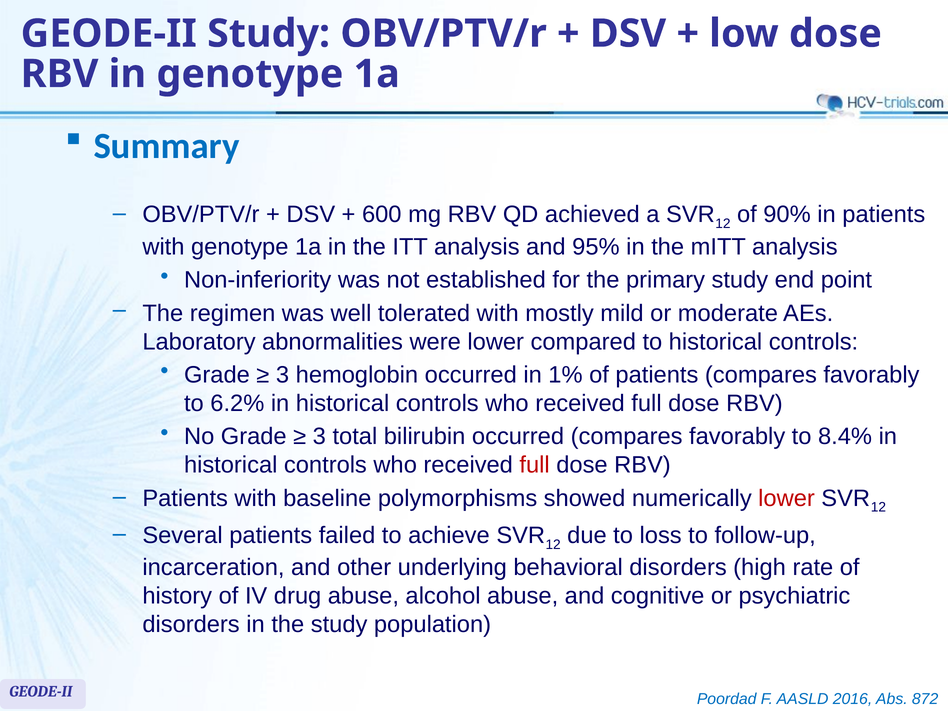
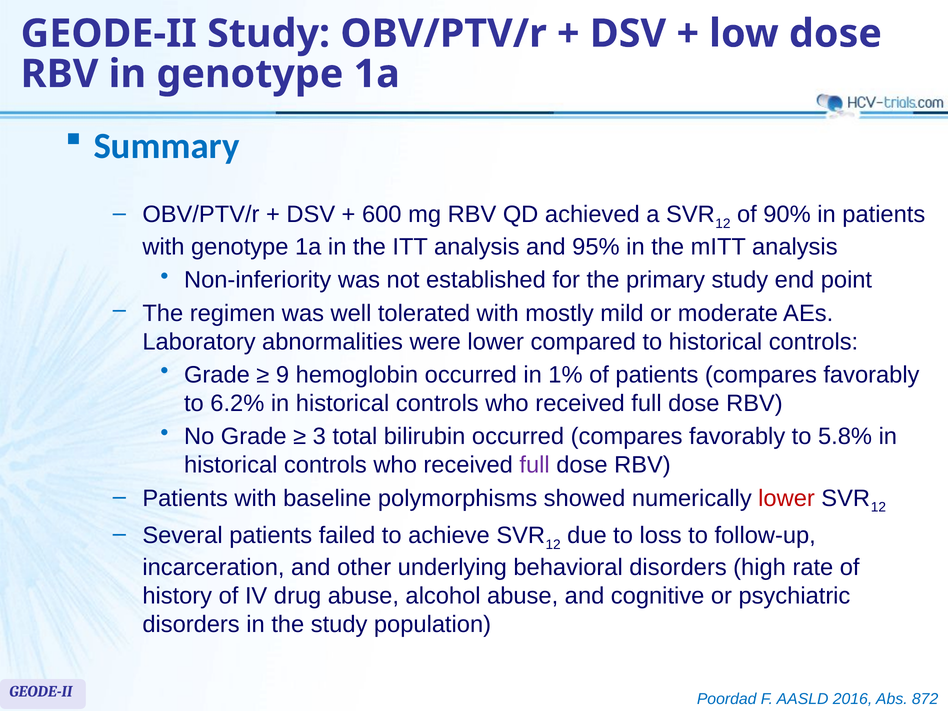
3: 3 -> 9 (283, 375)
8.4%: 8.4% -> 5.8% (845, 437)
full colour: red -> purple (535, 465)
